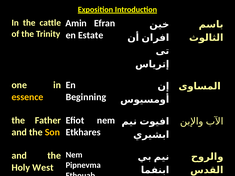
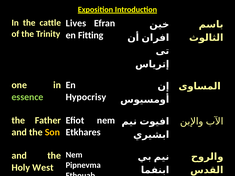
Amin: Amin -> Lives (76, 23)
Estate: Estate -> Fitting (91, 35)
essence colour: yellow -> light green (27, 97)
Beginning: Beginning -> Hypocrisy (86, 97)
